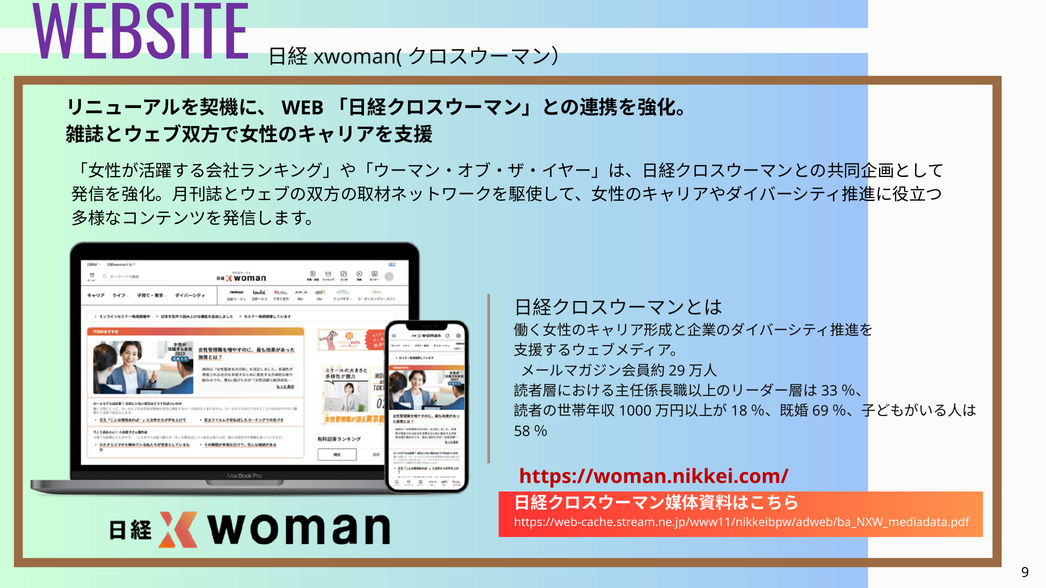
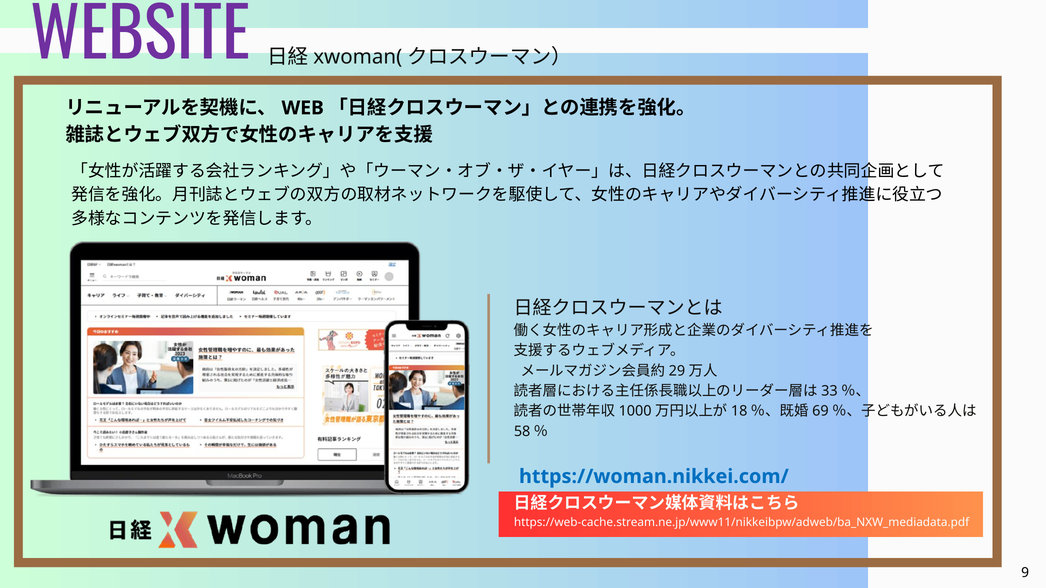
https://woman.nikkei.com/ colour: red -> blue (654, 477)
